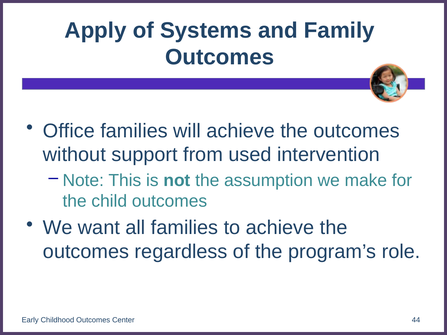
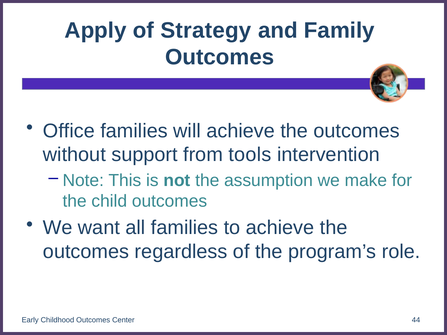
Systems: Systems -> Strategy (206, 30)
used: used -> tools (250, 155)
